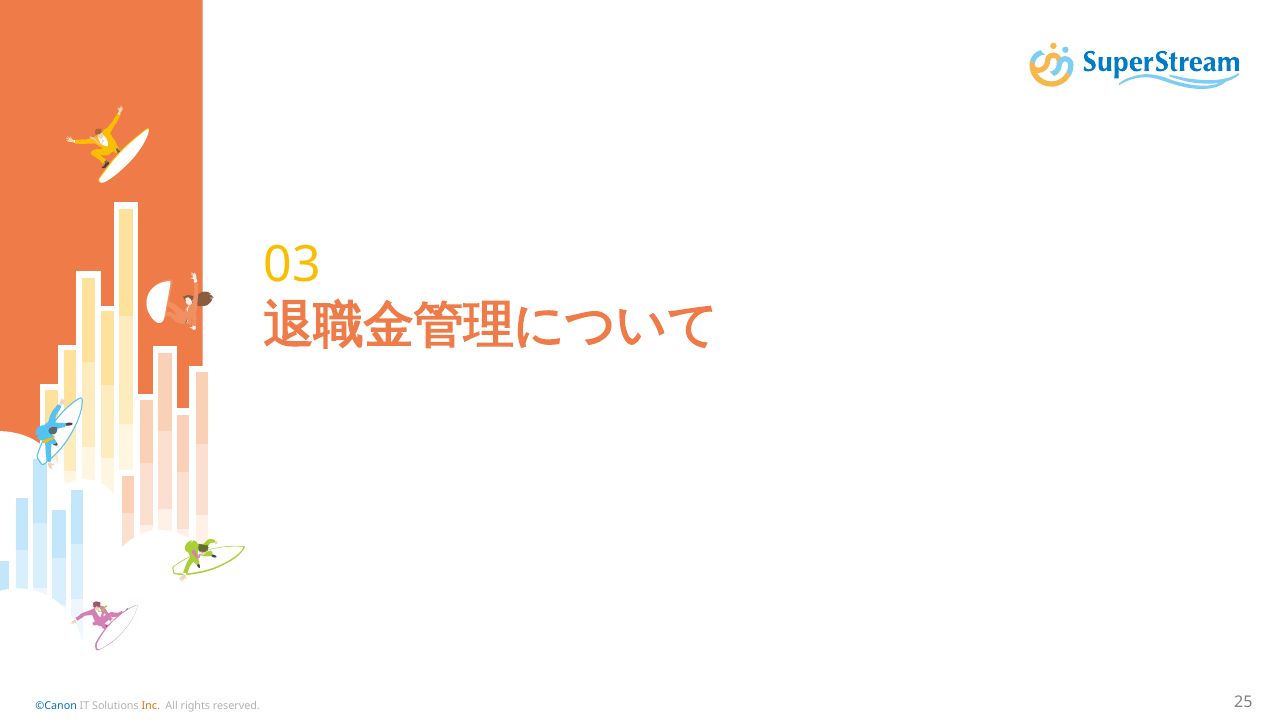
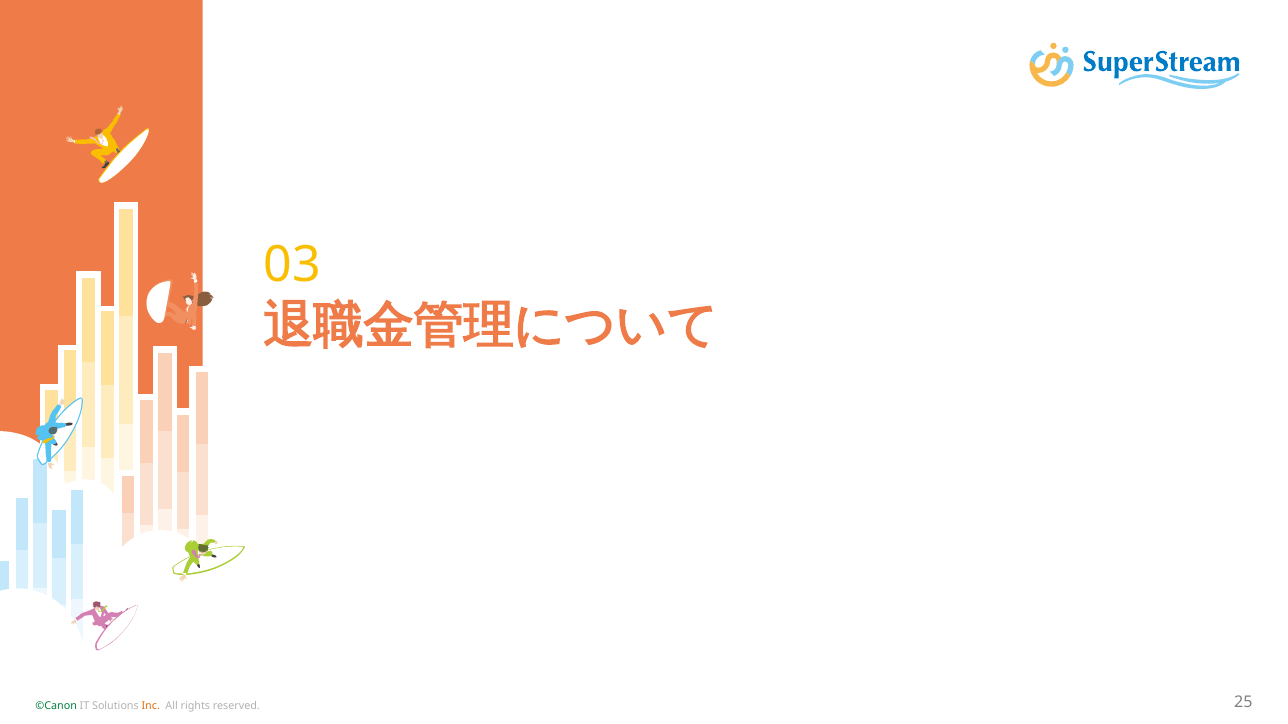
©Canon colour: blue -> green (56, 706)
